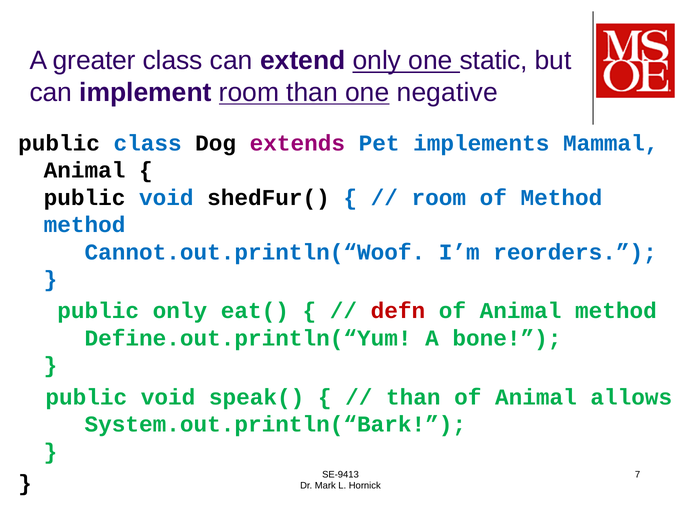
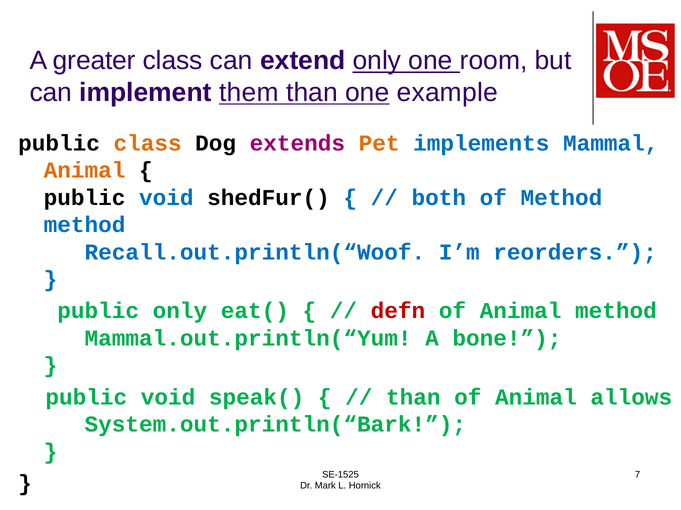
static: static -> room (494, 61)
implement room: room -> them (249, 93)
negative: negative -> example (447, 93)
class colour: blue -> orange (148, 143)
Pet colour: blue -> orange (379, 143)
Animal colour: black -> orange (85, 171)
room: room -> both (439, 198)
Cannot.out.println(“Woof: Cannot.out.println(“Woof -> Recall.out.println(“Woof (255, 252)
Define.out.println(“Yum: Define.out.println(“Yum -> Mammal.out.println(“Yum (248, 339)
SE-9413: SE-9413 -> SE-1525 (340, 475)
